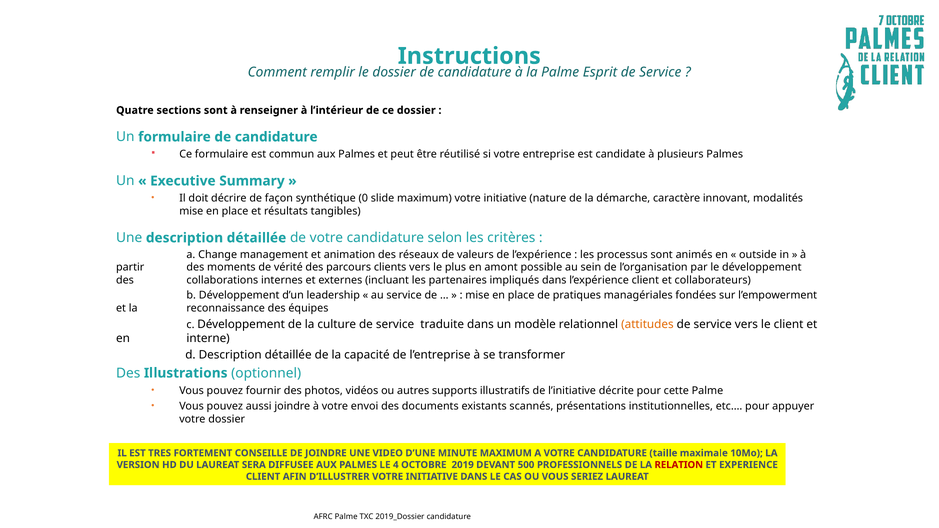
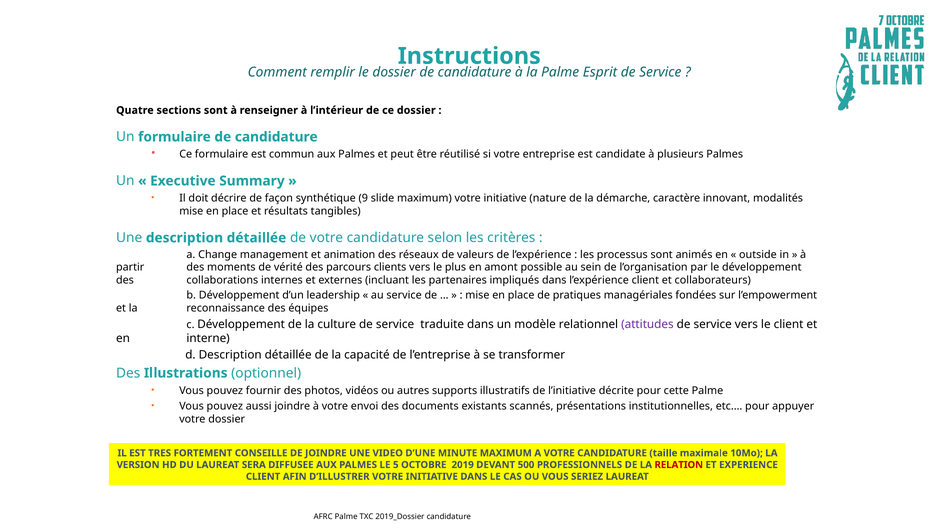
0: 0 -> 9 (363, 198)
attitudes colour: orange -> purple (647, 324)
4: 4 -> 5 (396, 465)
